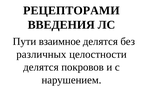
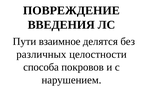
РЕЦЕПТОРАМИ: РЕЦЕПТОРАМИ -> ПОВРЕЖДЕНИЕ (71, 11)
делятся: делятся -> способа (41, 67)
